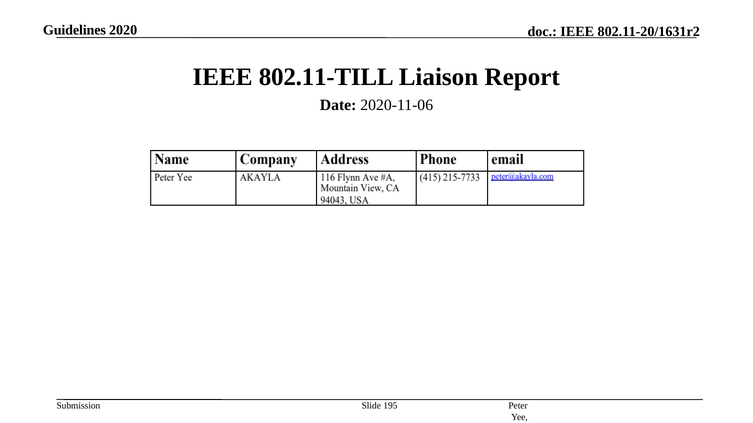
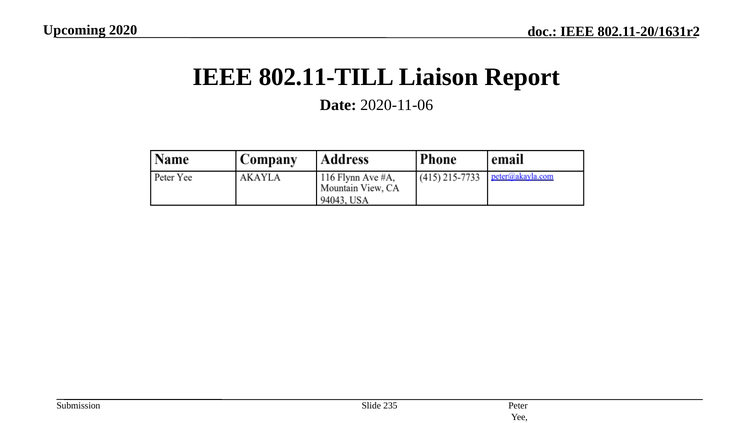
Guidelines: Guidelines -> Upcoming (74, 30)
195: 195 -> 235 (390, 406)
